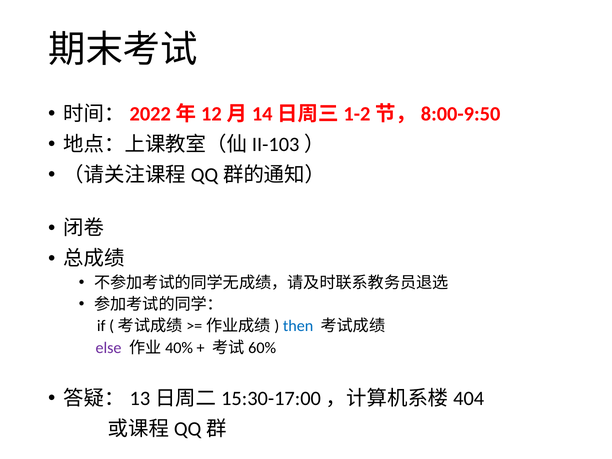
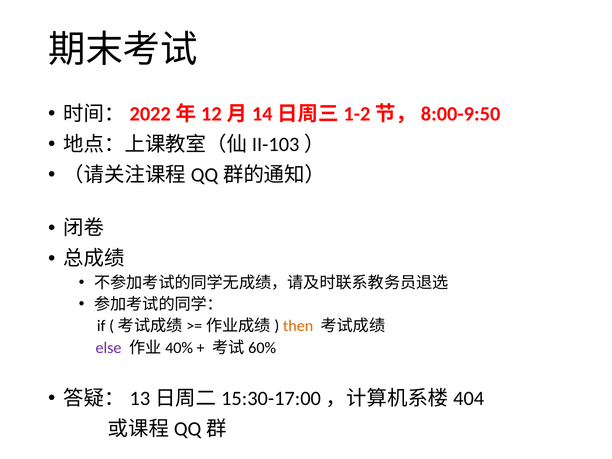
then colour: blue -> orange (298, 326)
